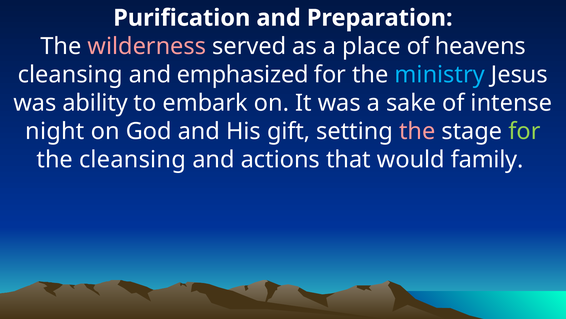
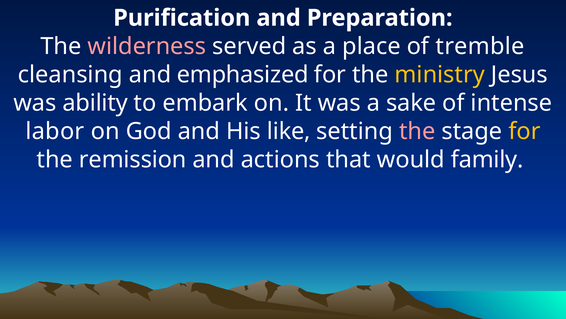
heavens: heavens -> tremble (480, 46)
ministry colour: light blue -> yellow (440, 74)
night: night -> labor (55, 131)
gift: gift -> like (289, 131)
for colour: light green -> yellow (524, 131)
the cleansing: cleansing -> remission (133, 159)
